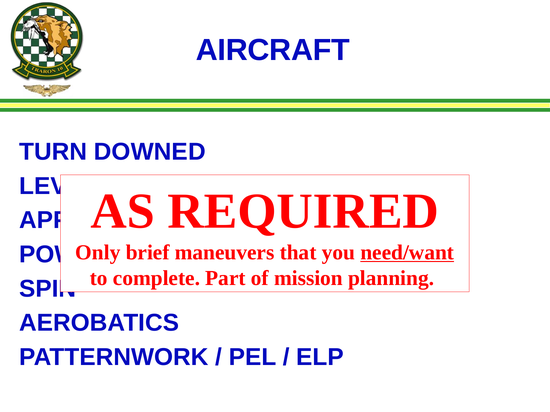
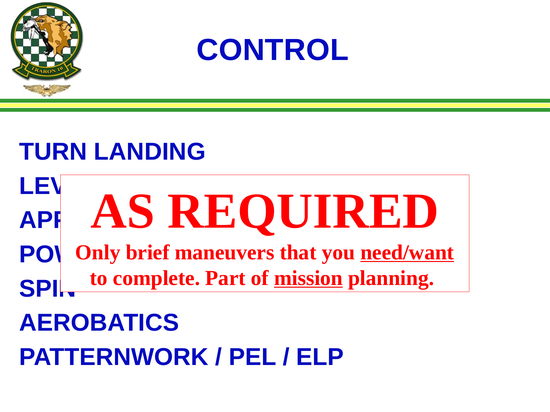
AIRCRAFT: AIRCRAFT -> CONTROL (273, 50)
DOWNED: DOWNED -> LANDING (150, 152)
mission underline: none -> present (308, 278)
